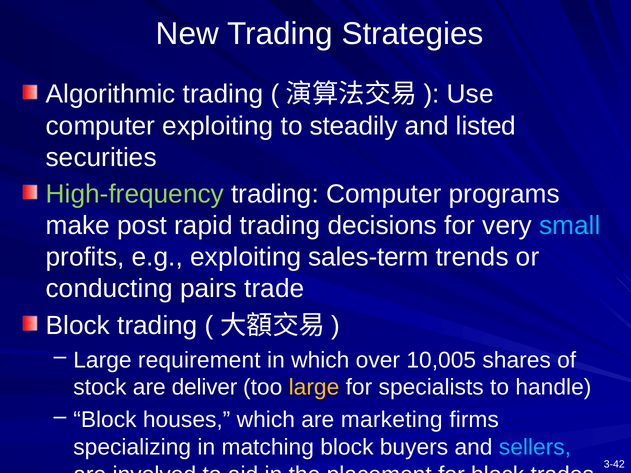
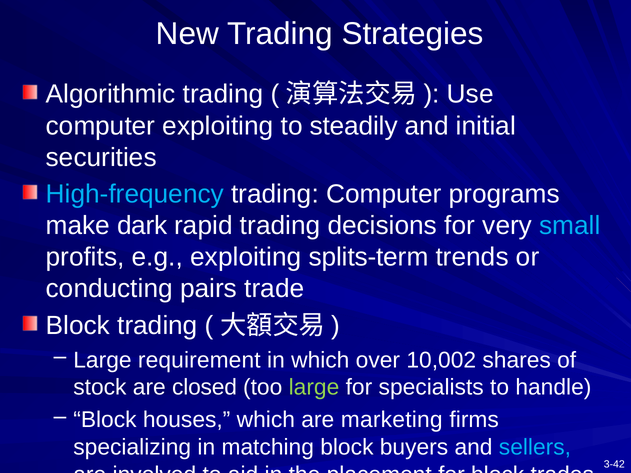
listed: listed -> initial (486, 126)
High-frequency colour: light green -> light blue (135, 194)
post: post -> dark (142, 226)
sales-term: sales-term -> splits-term (369, 257)
10,005: 10,005 -> 10,002 (441, 360)
deliver: deliver -> closed (205, 388)
large colour: yellow -> light green (314, 388)
